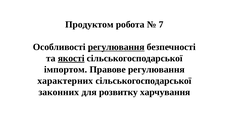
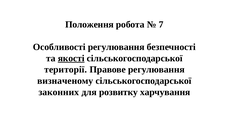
Продуктом: Продуктом -> Положення (89, 25)
регулювання underline: present -> none (116, 47)
імпортом: імпортом -> території (66, 70)
характерних: характерних -> визначеному (65, 81)
